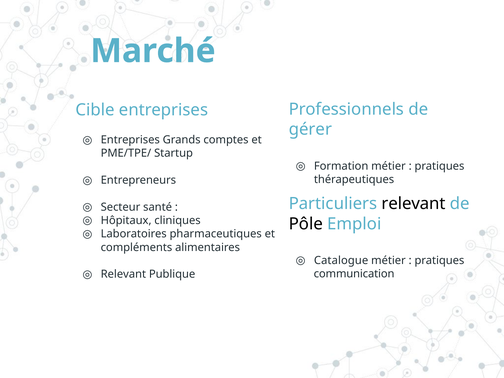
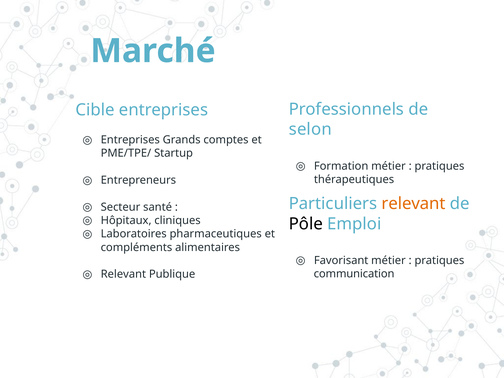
gérer: gérer -> selon (310, 129)
relevant colour: black -> orange (414, 204)
Catalogue: Catalogue -> Favorisant (341, 260)
